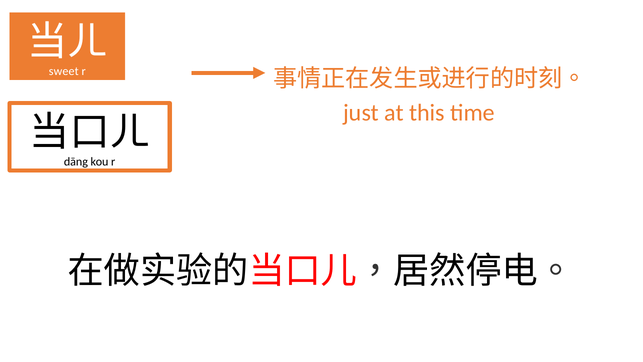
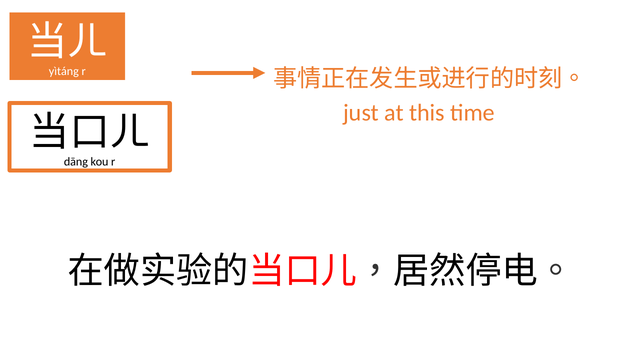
sweet: sweet -> yìtáng (64, 71)
